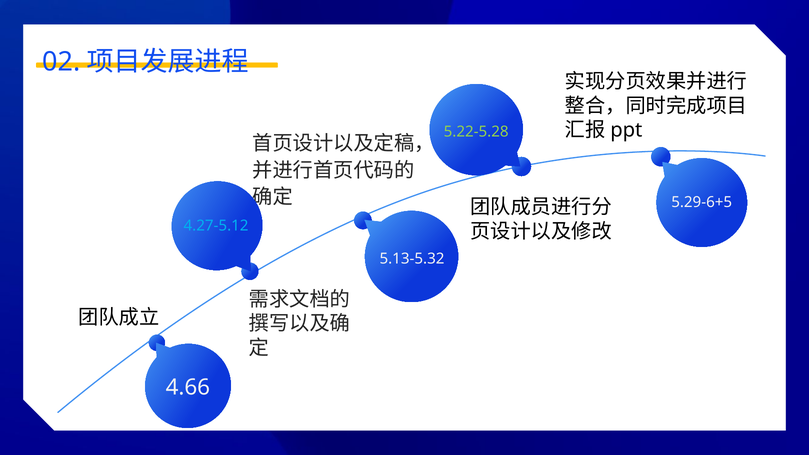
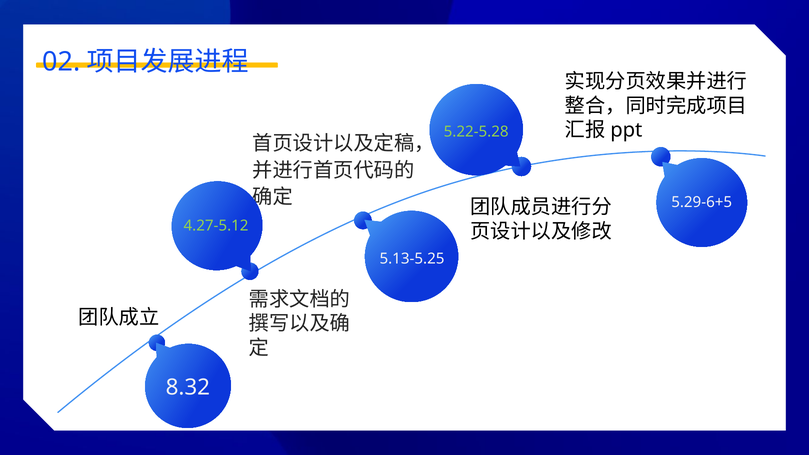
4.27-5.12 colour: light blue -> light green (216, 226)
5.13-5.32: 5.13-5.32 -> 5.13-5.25 (412, 259)
4.66: 4.66 -> 8.32 (188, 387)
